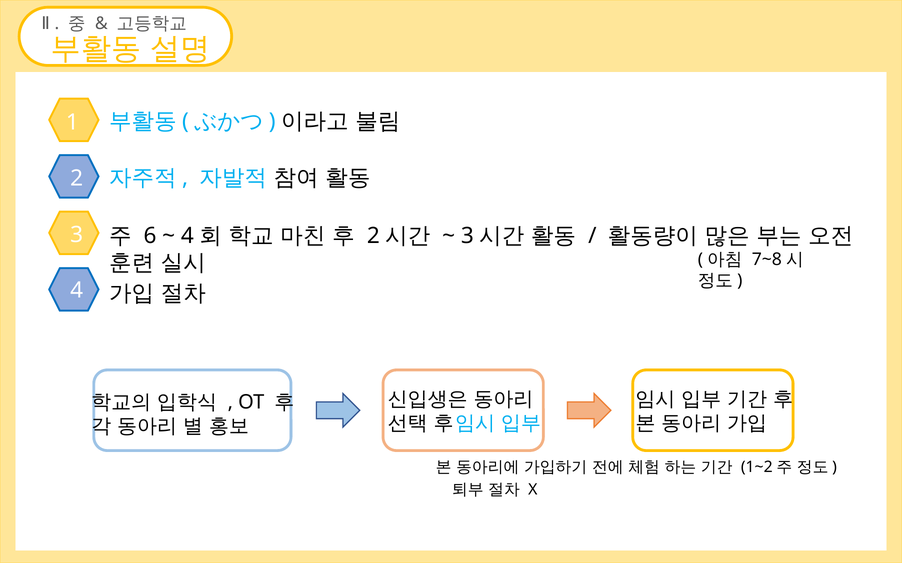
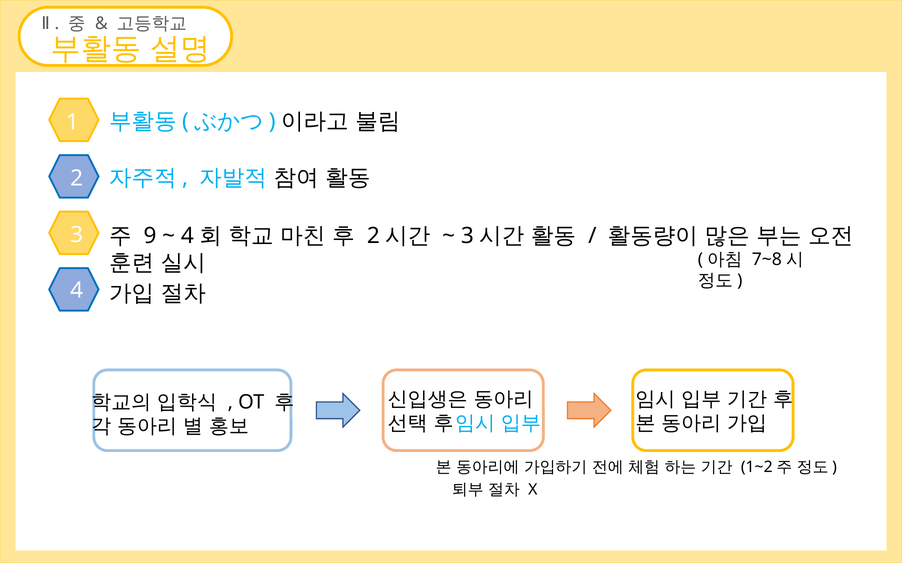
6: 6 -> 9 (150, 236)
